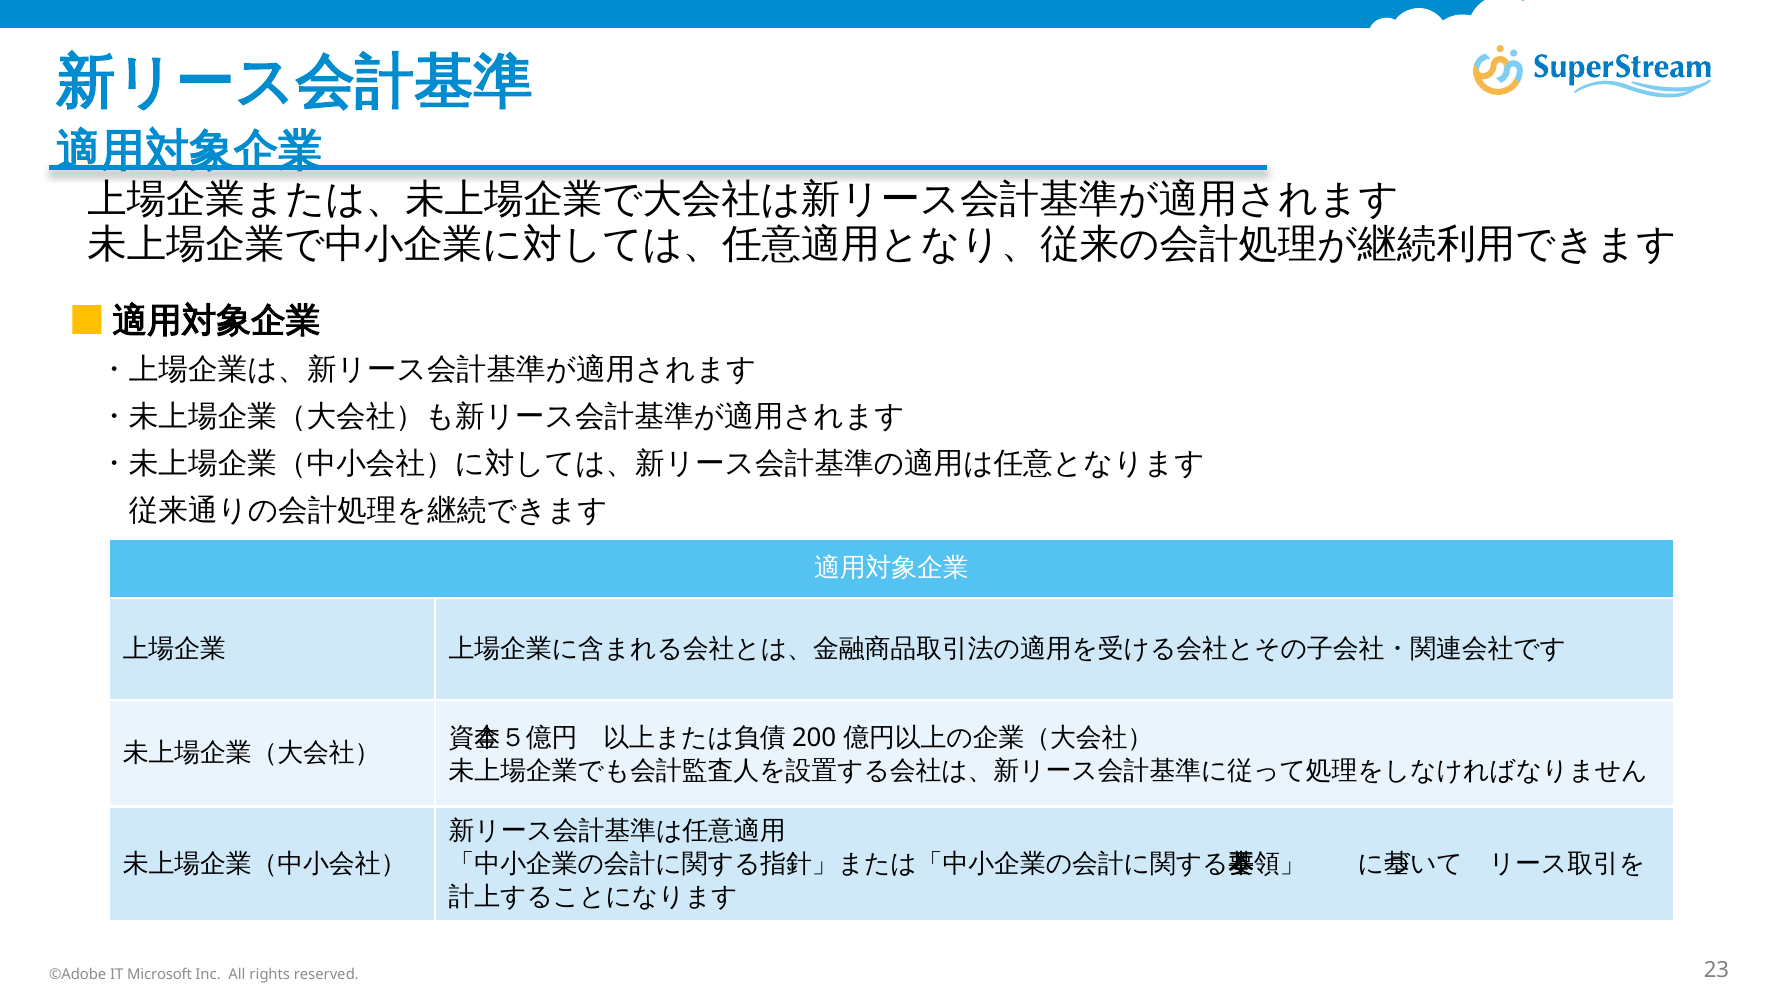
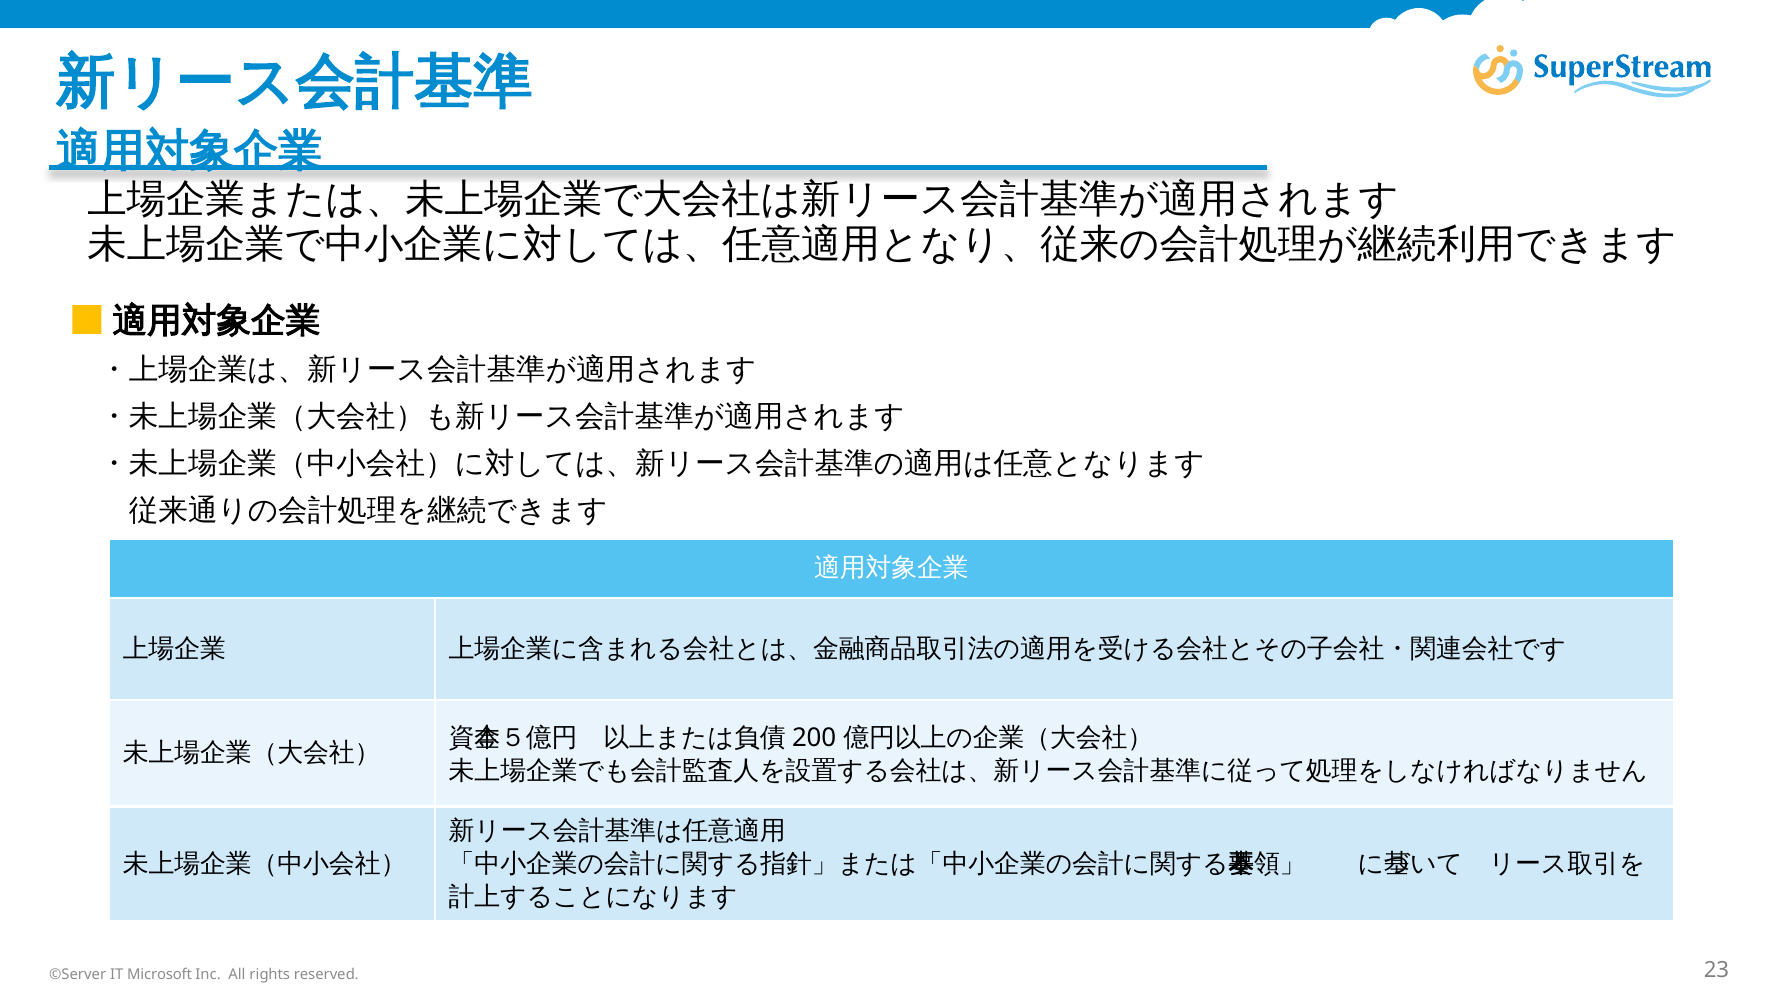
©Adobe: ©Adobe -> ©Server (78, 975)
